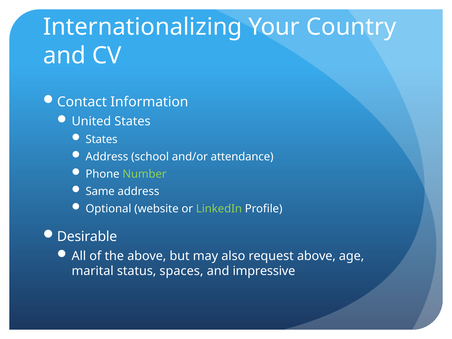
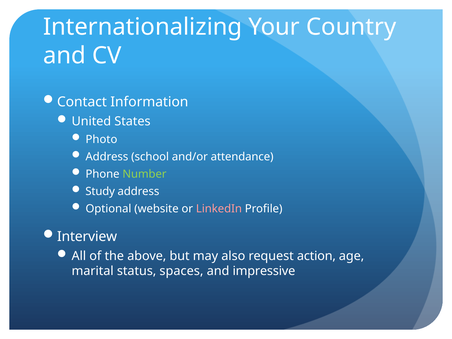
States: States -> Photo (101, 139)
Same: Same -> Study (100, 191)
LinkedIn colour: light green -> pink (219, 209)
Desirable: Desirable -> Interview (87, 237)
request above: above -> action (316, 256)
